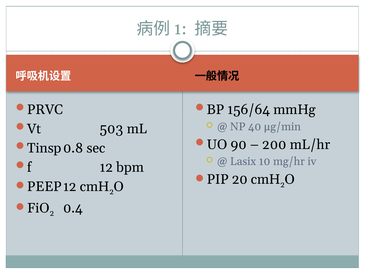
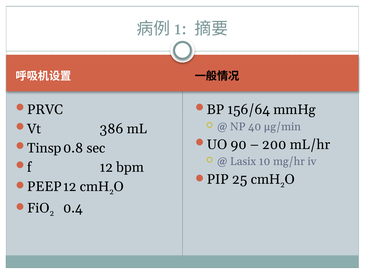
503: 503 -> 386 (112, 129)
20: 20 -> 25 (240, 179)
